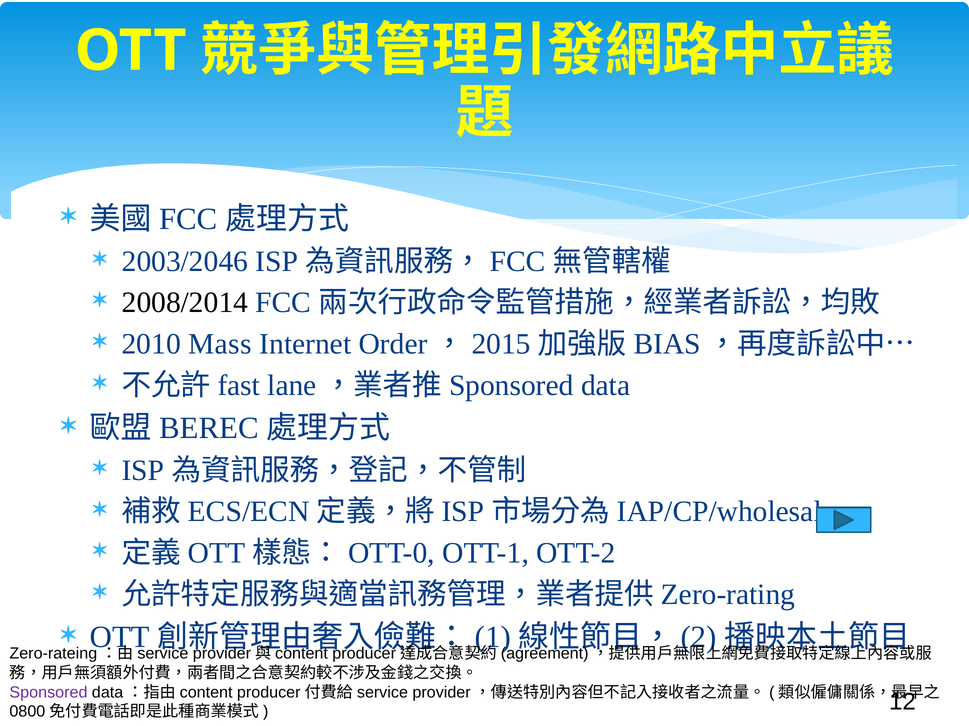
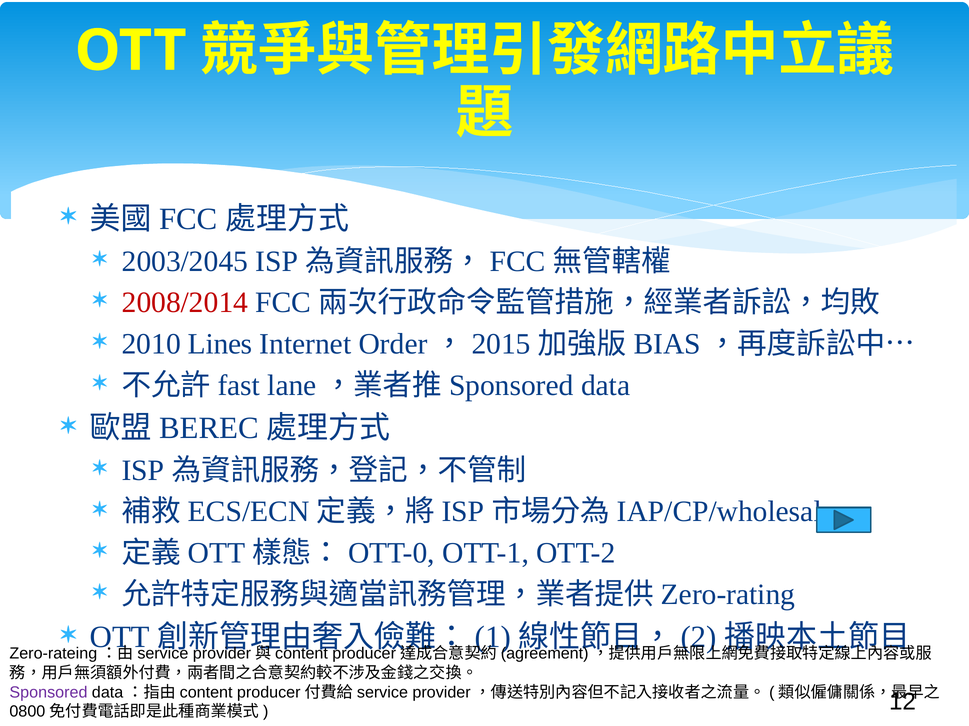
2003/2046: 2003/2046 -> 2003/2045 (185, 262)
2008/2014 colour: black -> red (185, 303)
Mass: Mass -> Lines (220, 344)
